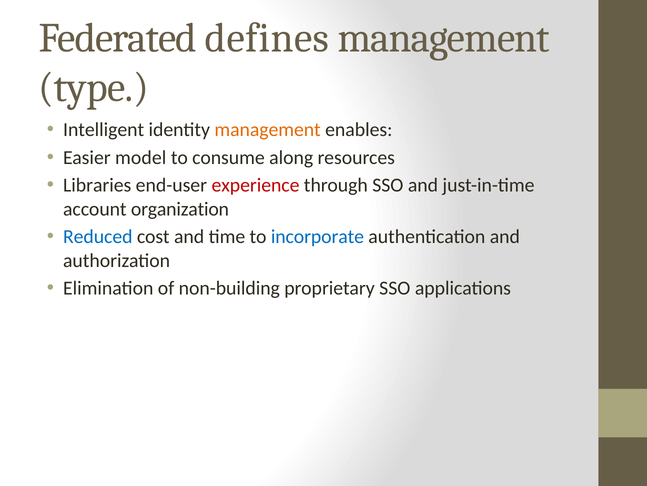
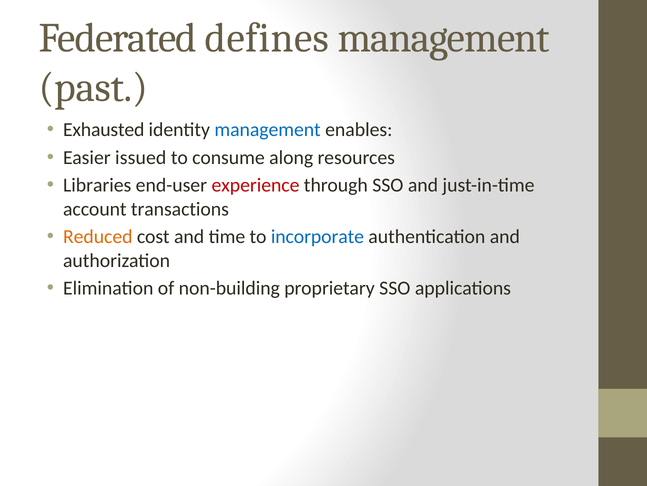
type: type -> past (93, 88)
Intelligent: Intelligent -> Exhausted (104, 130)
management colour: orange -> blue (268, 130)
model: model -> issued (141, 157)
organization: organization -> transactions (180, 209)
Reduced colour: blue -> orange (98, 236)
